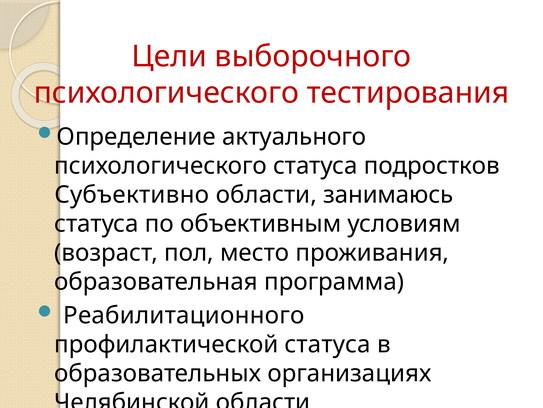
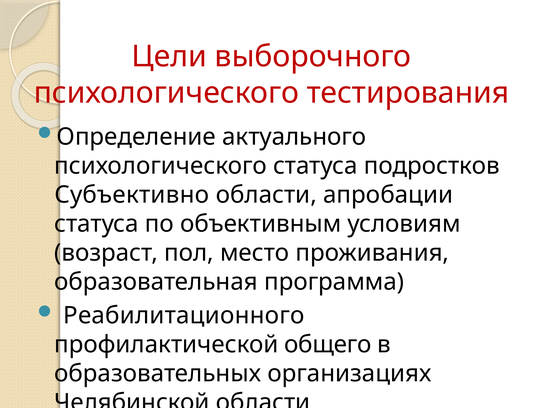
занимаюсь: занимаюсь -> апробации (388, 194)
профилактической статуса: статуса -> общего (328, 344)
